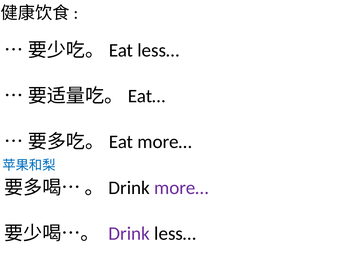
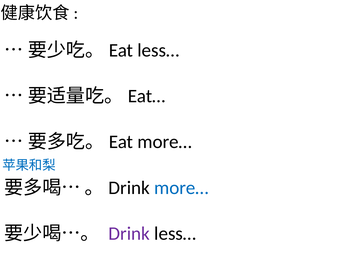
more… colour: purple -> blue (181, 188)
